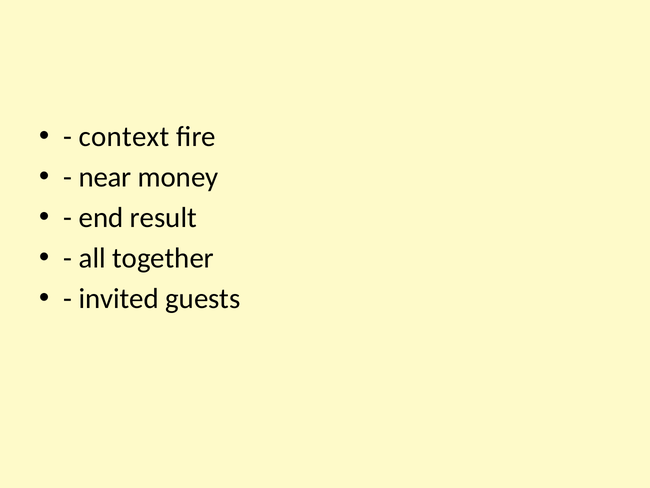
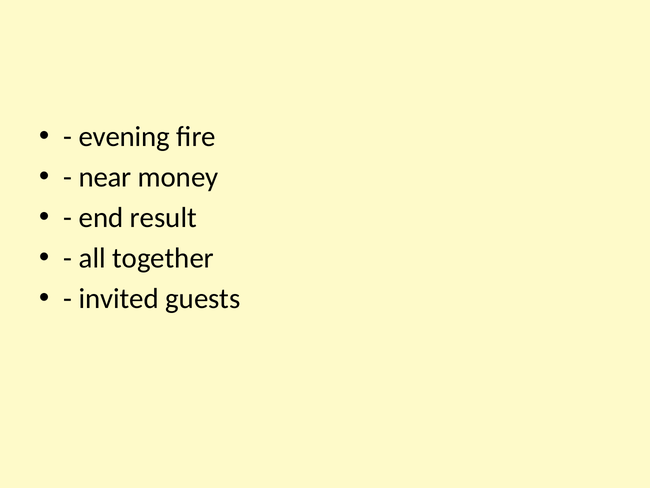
context: context -> evening (124, 136)
